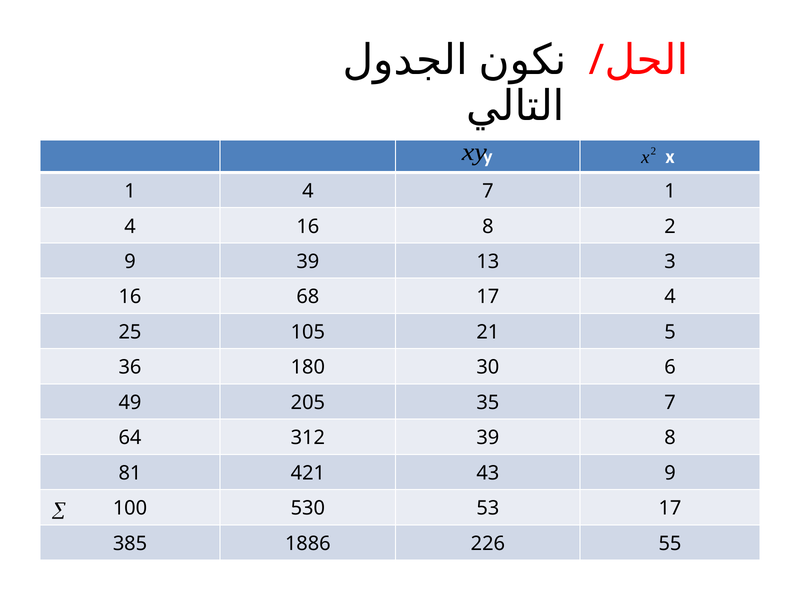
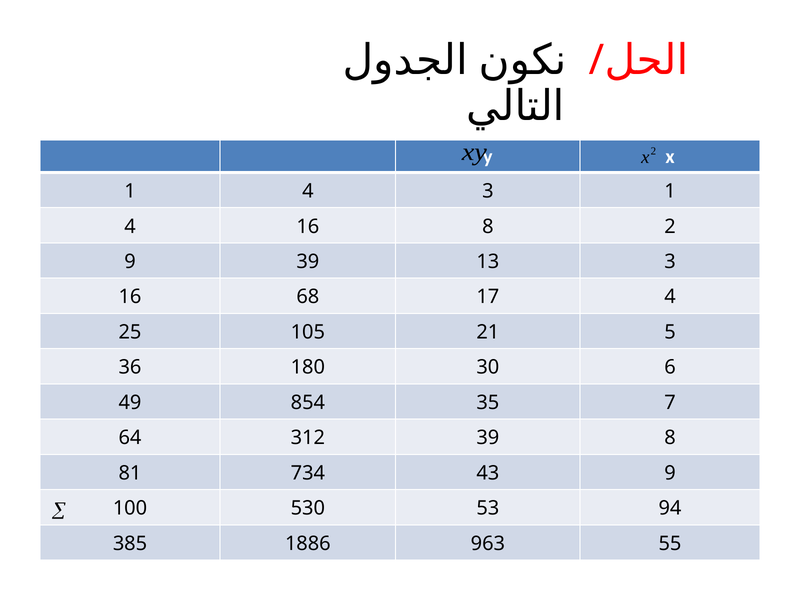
4 7: 7 -> 3 (488, 191)
205: 205 -> 854 (308, 403)
421: 421 -> 734 (308, 473)
53 17: 17 -> 94 (670, 508)
226: 226 -> 963 (488, 544)
